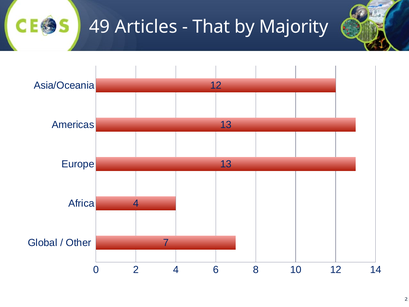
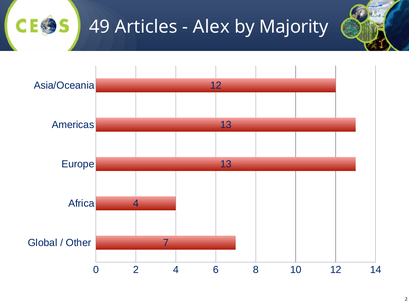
That: That -> Alex (211, 27)
